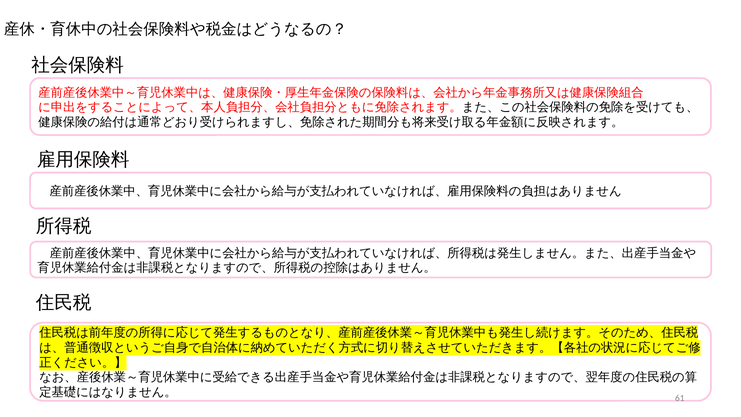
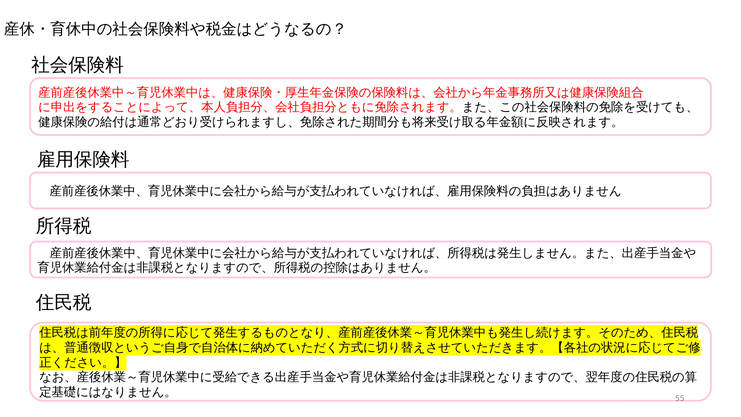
61: 61 -> 55 (680, 398)
